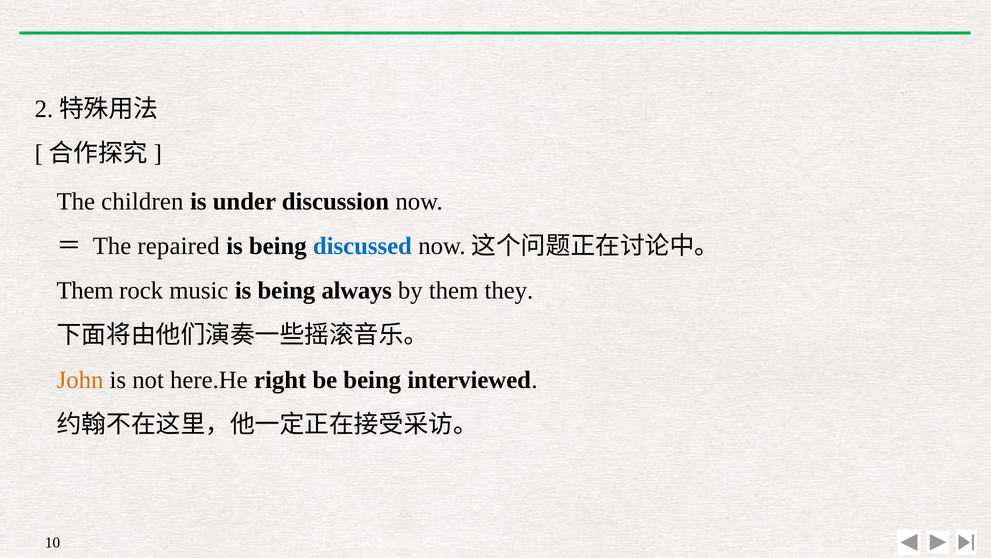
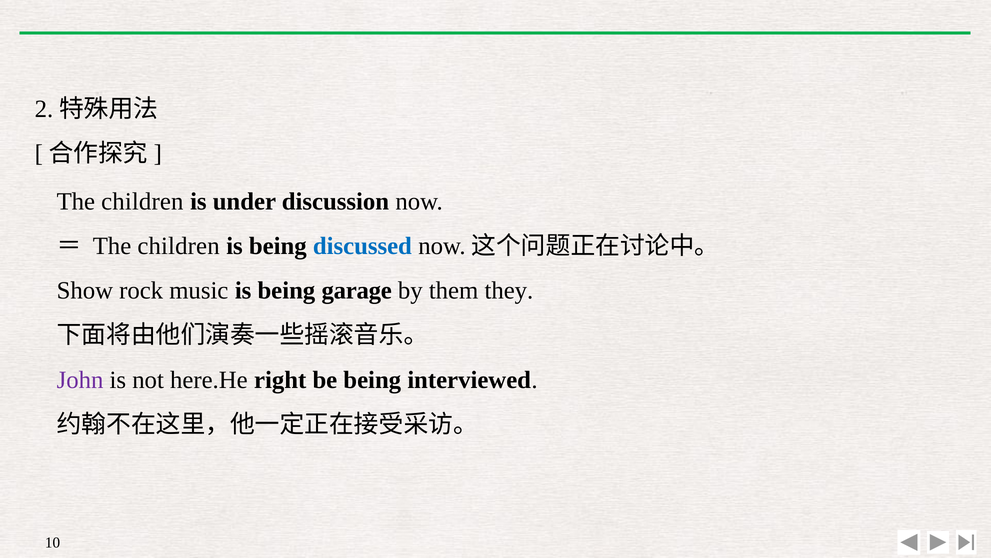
repaired: repaired -> children (179, 246)
Them: Them -> Show (85, 290)
always: always -> garage (357, 290)
John colour: orange -> purple (80, 380)
